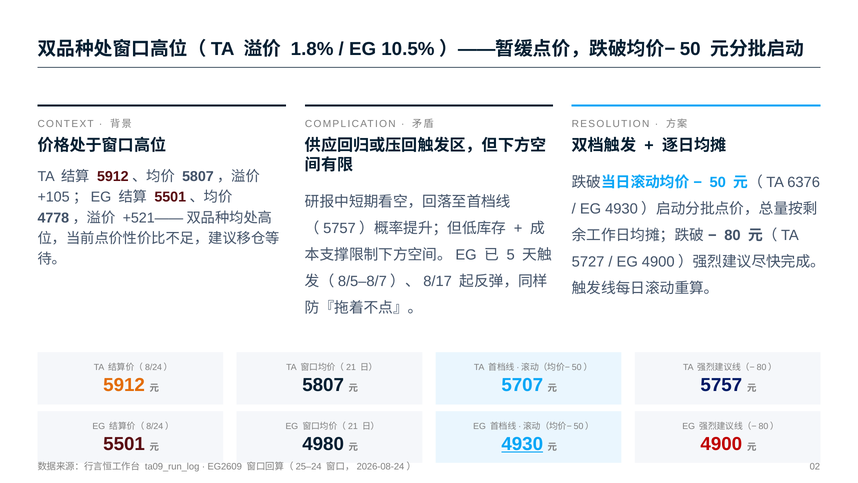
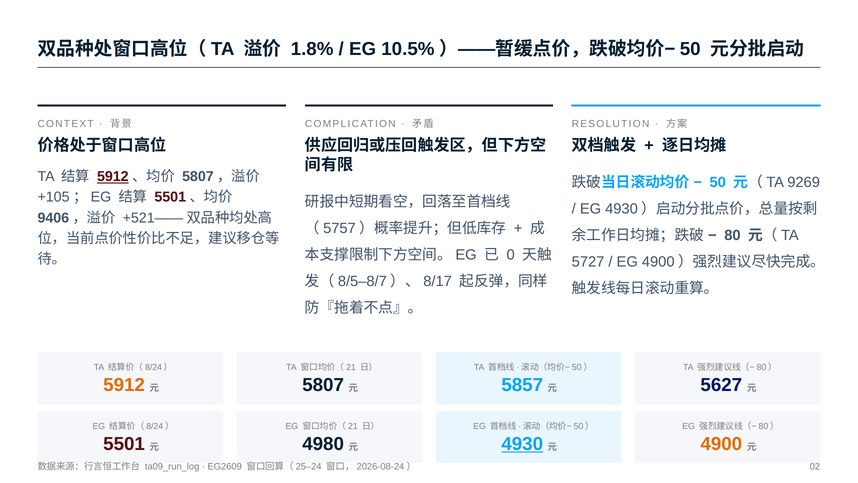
5912 underline: none -> present (113, 177)
6376: 6376 -> 9269 (804, 182)
4778: 4778 -> 9406 (53, 218)
5: 5 -> 0 (511, 255)
5707: 5707 -> 5857 (522, 385)
5757: 5757 -> 5627 (721, 385)
4900 colour: red -> orange (721, 444)
